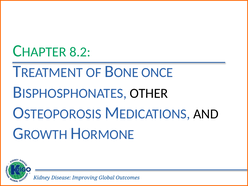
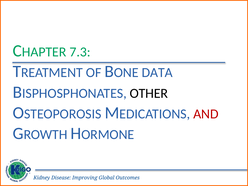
8.2: 8.2 -> 7.3 (80, 52)
ONCE: ONCE -> DATA (157, 73)
AND colour: black -> red (206, 114)
